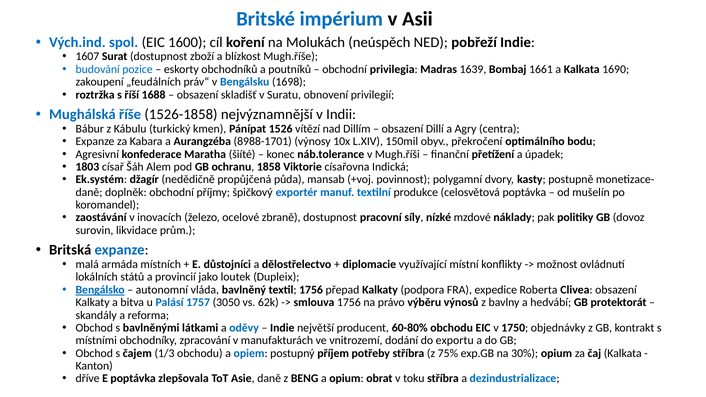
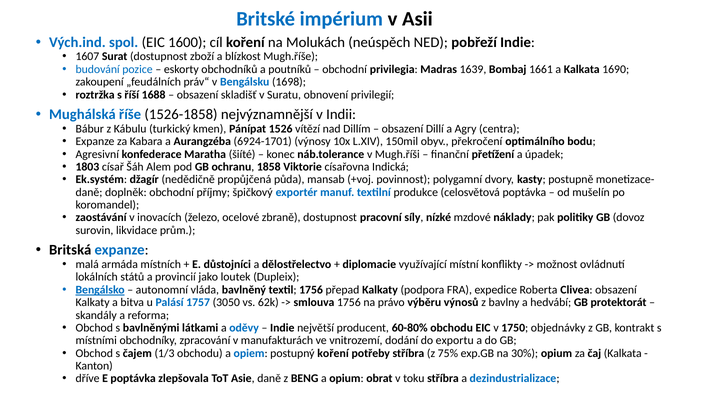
8988-1701: 8988-1701 -> 6924-1701 (263, 141)
postupný příjem: příjem -> koření (333, 353)
